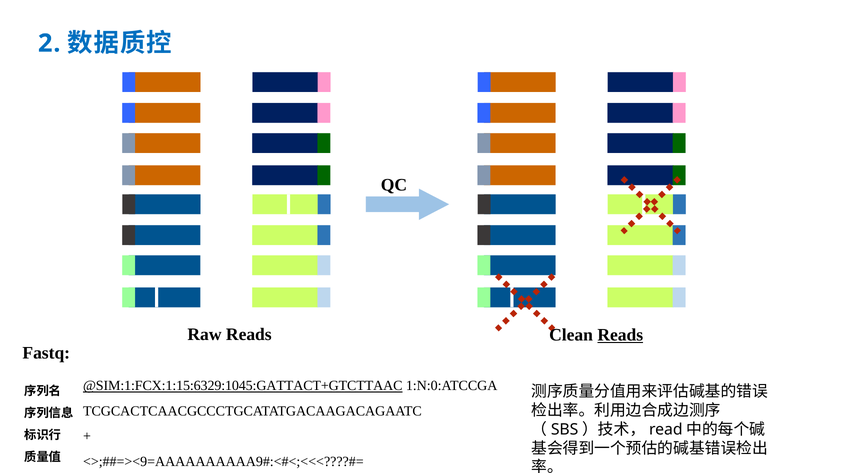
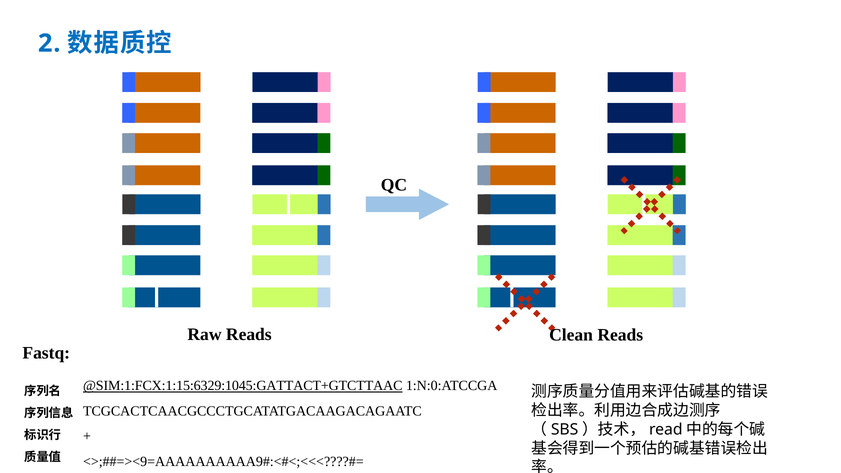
Reads underline: present -> none (620, 335)
